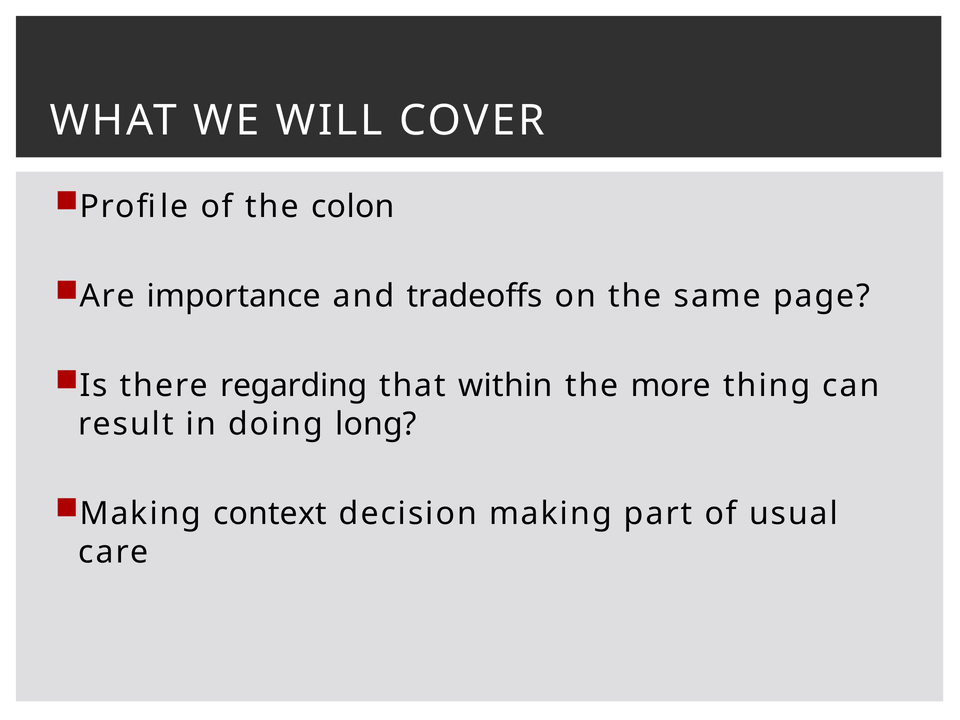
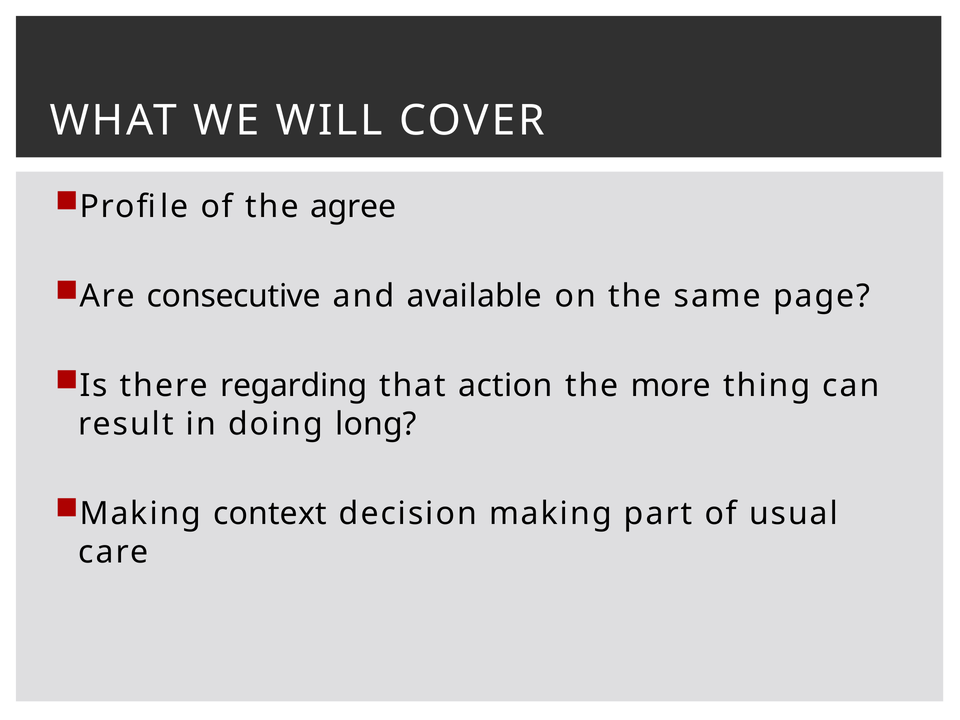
colon: colon -> agree (353, 207)
importance: importance -> consecutive (234, 296)
tradeoffs: tradeoffs -> available (474, 296)
within: within -> action (505, 386)
